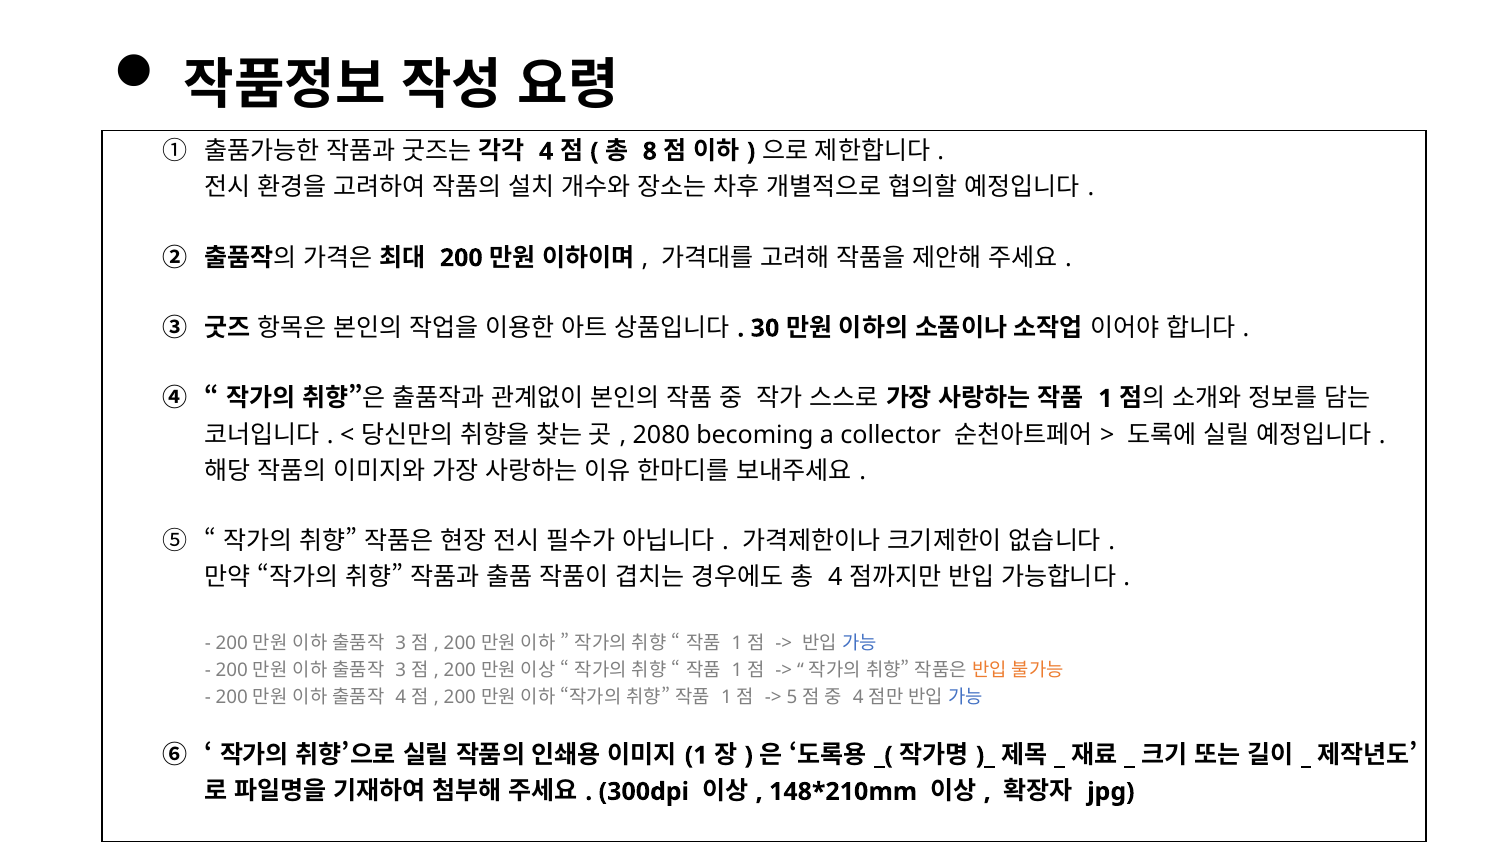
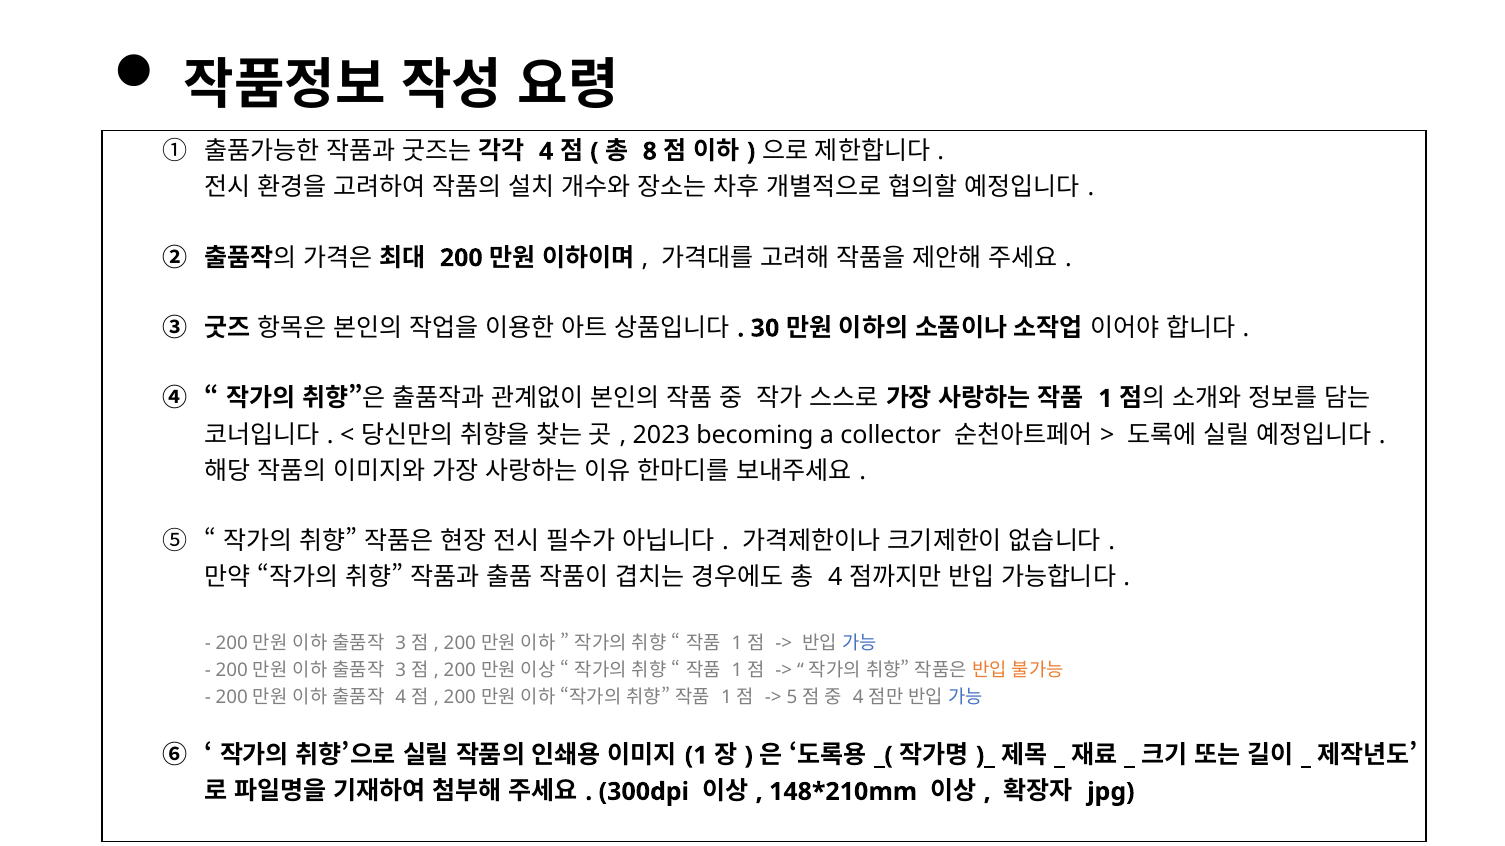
2080: 2080 -> 2023 (661, 435)
